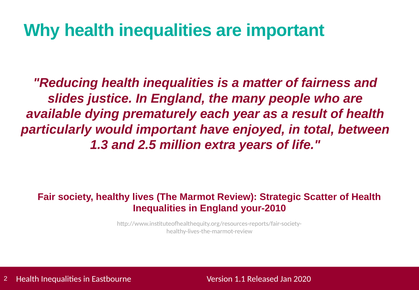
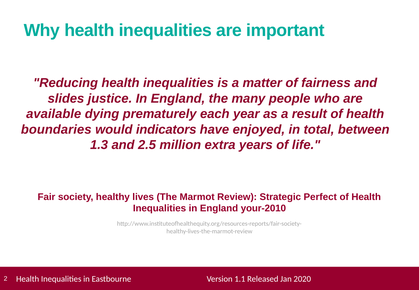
particularly: particularly -> boundaries (56, 129)
would important: important -> indicators (166, 129)
Scatter: Scatter -> Perfect (320, 197)
